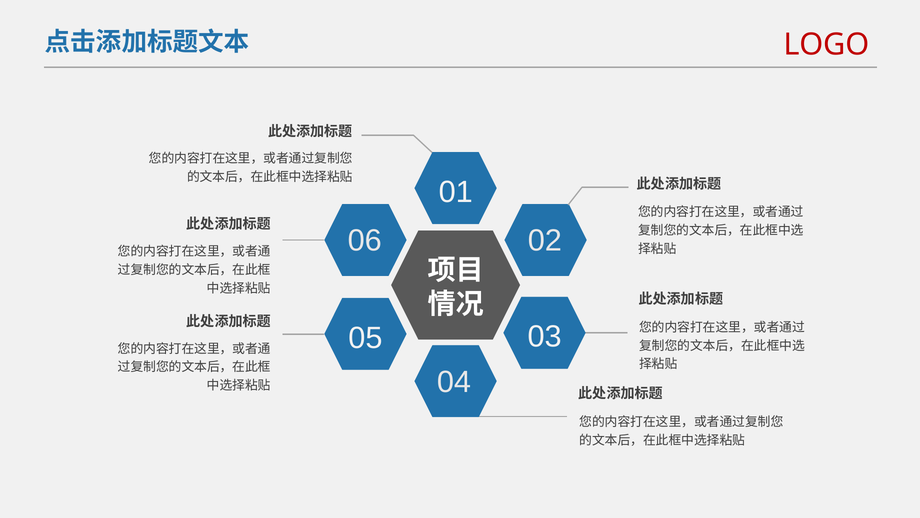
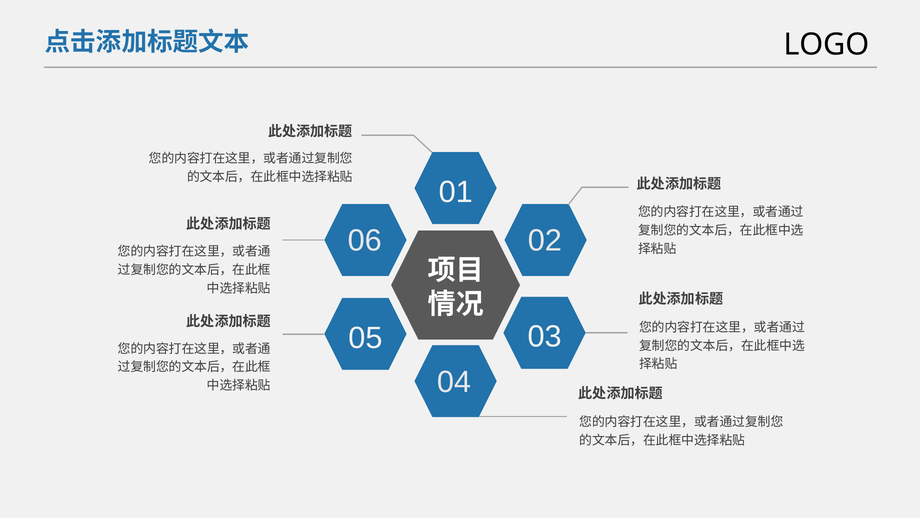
LOGO colour: red -> black (826, 45)
